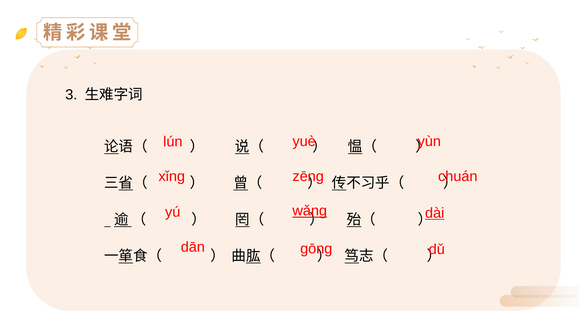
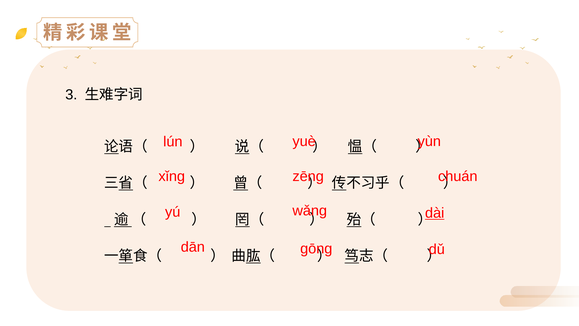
wǎng underline: present -> none (310, 211)
